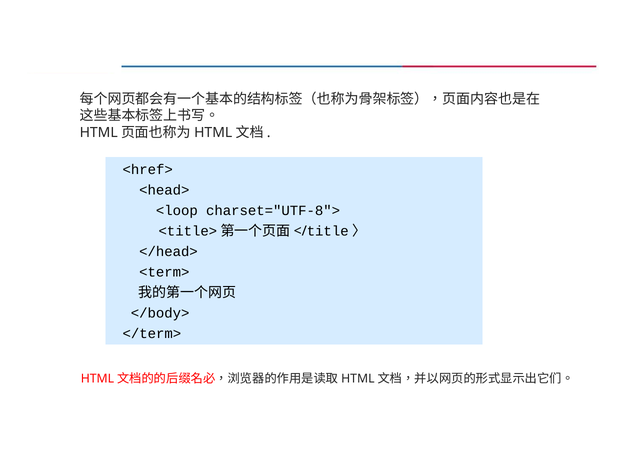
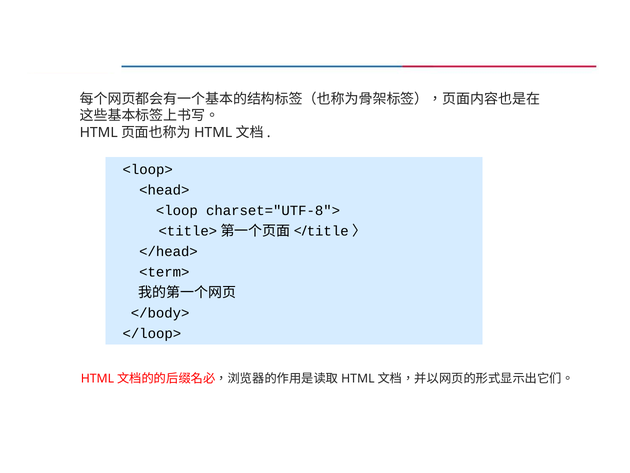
<href>: <href> -> <loop> (148, 170)
</term>: </term> -> </loop> (152, 333)
